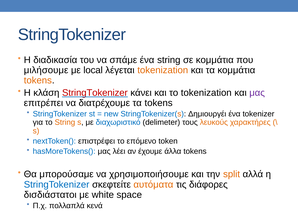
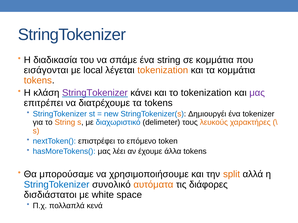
μιλήσουμε: μιλήσουμε -> εισάγονται (46, 70)
StringTokenizer colour: red -> purple (95, 93)
σκεφτείτε: σκεφτείτε -> συνολικό (111, 185)
